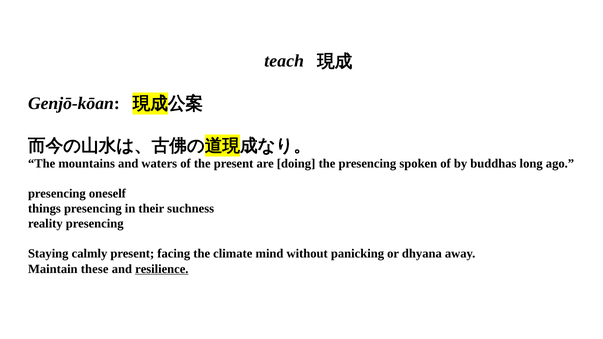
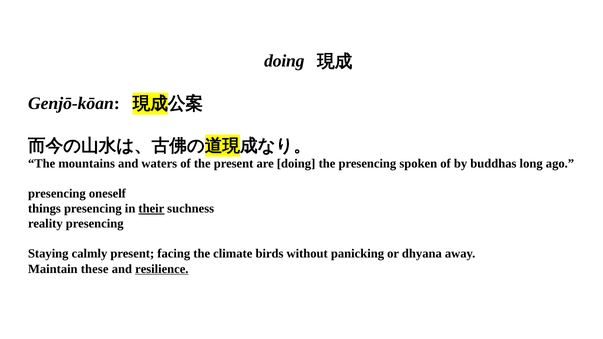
teach: teach -> doing (284, 61)
their underline: none -> present (151, 209)
mind: mind -> birds (270, 254)
